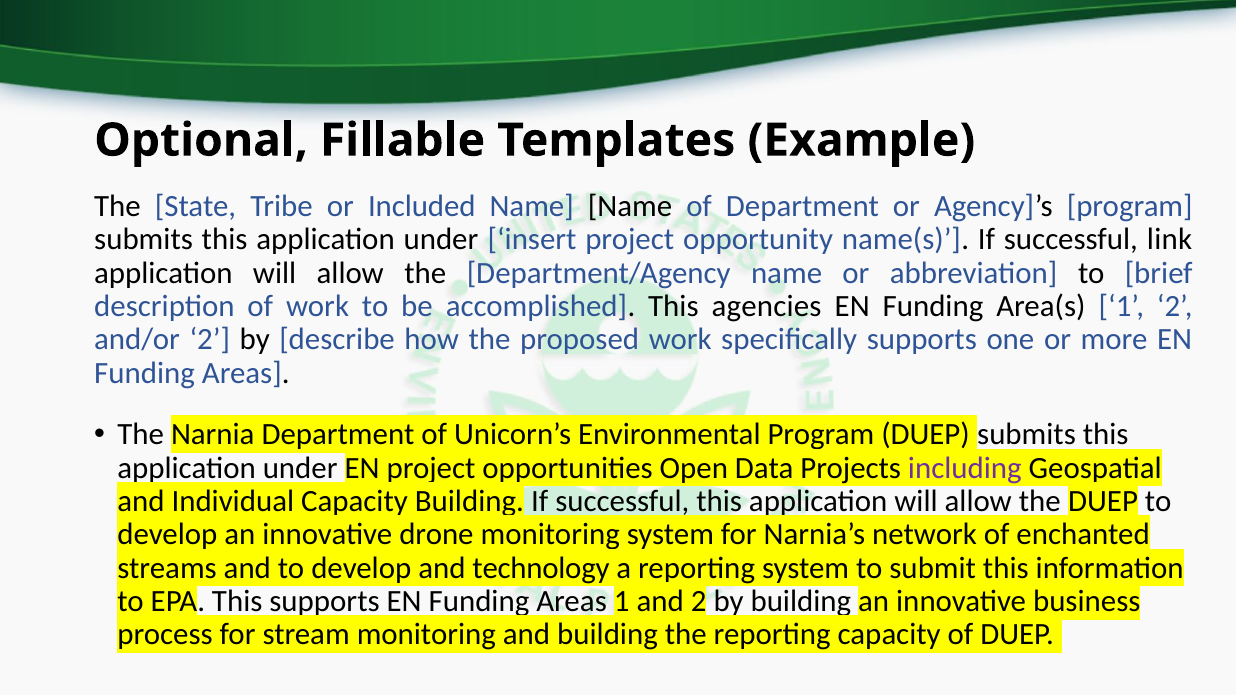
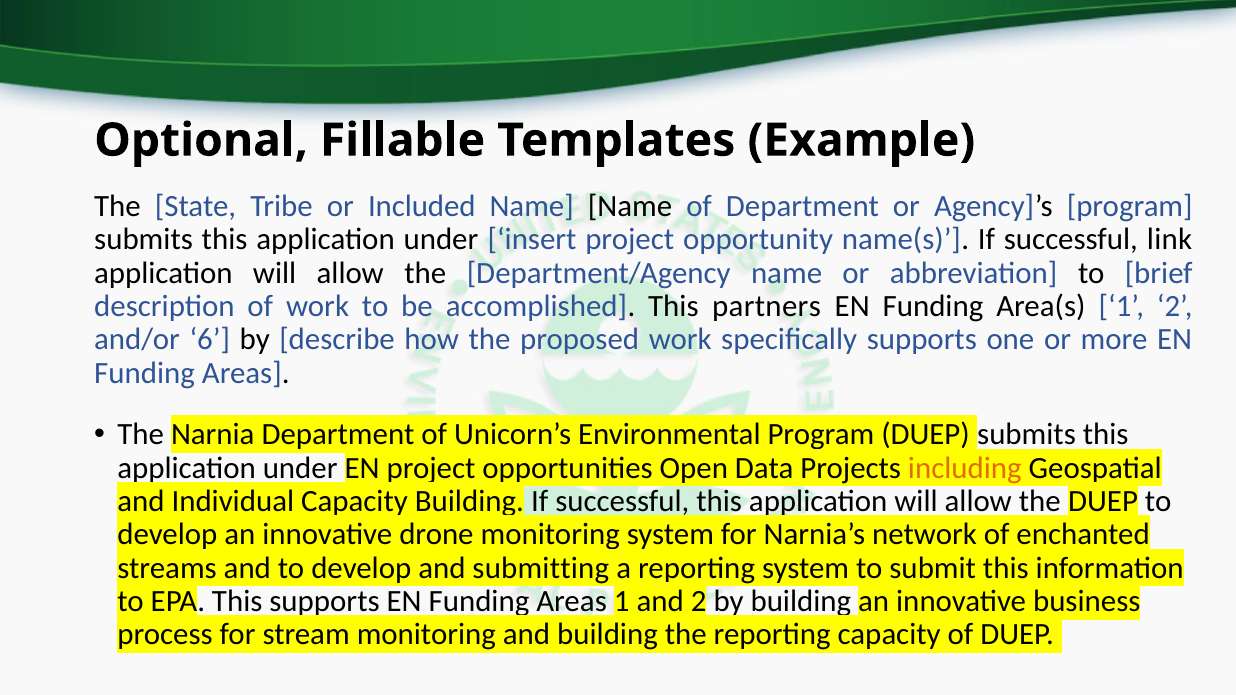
agencies: agencies -> partners (766, 306)
and/or 2: 2 -> 6 (210, 340)
including colour: purple -> orange (965, 468)
technology: technology -> submitting (541, 568)
